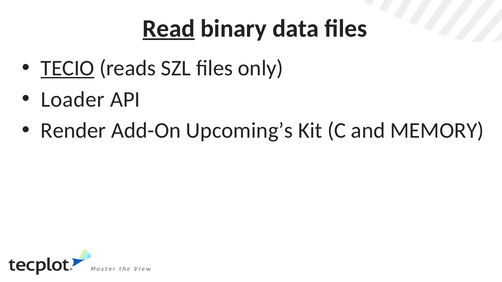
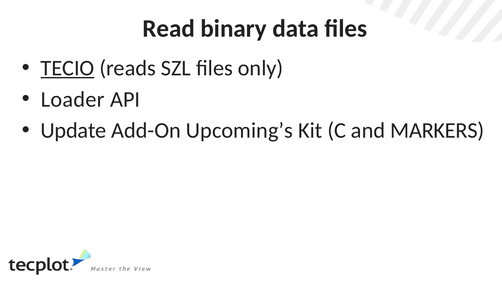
Read underline: present -> none (169, 28)
Render: Render -> Update (73, 131)
MEMORY: MEMORY -> MARKERS (437, 131)
